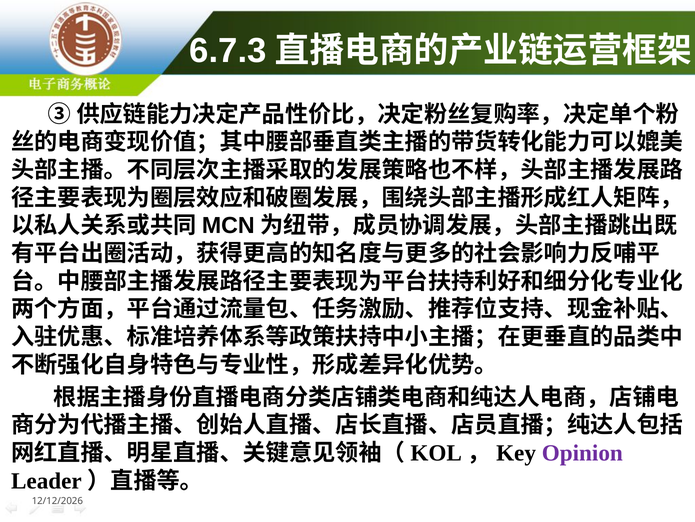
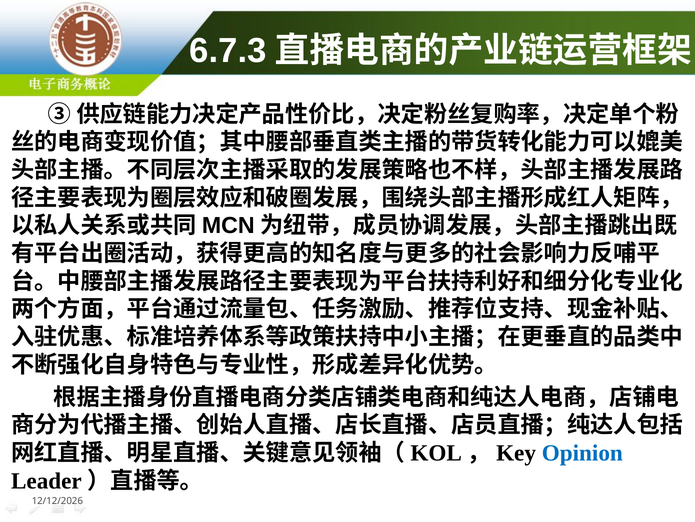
Opinion colour: purple -> blue (582, 452)
